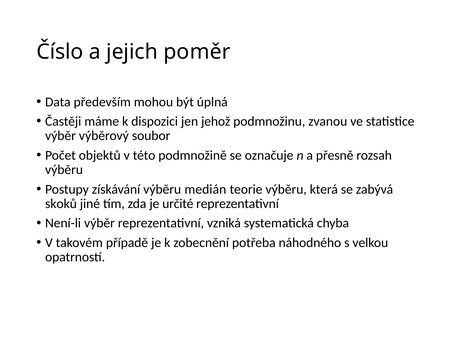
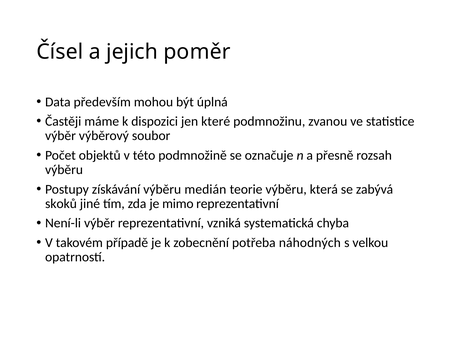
Číslo: Číslo -> Čísel (60, 52)
jehož: jehož -> které (216, 121)
určité: určité -> mimo (178, 204)
náhodného: náhodného -> náhodných (310, 243)
